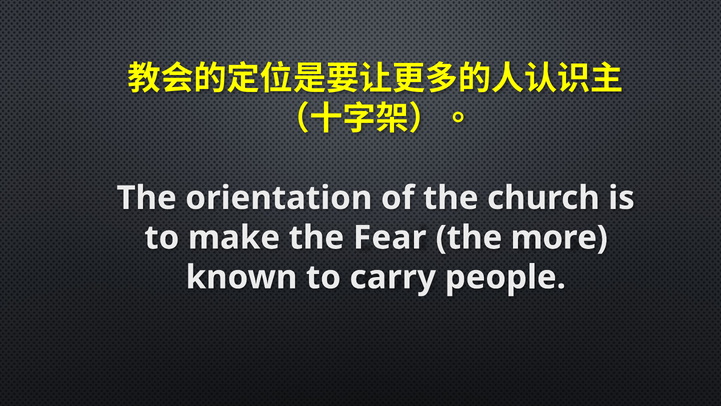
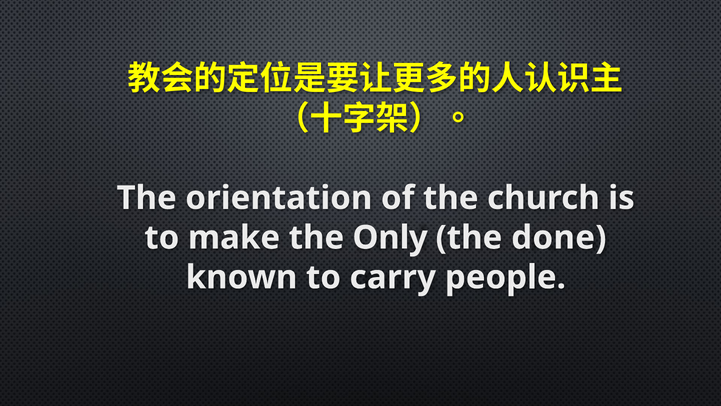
Fear: Fear -> Only (390, 237)
more: more -> done (559, 237)
